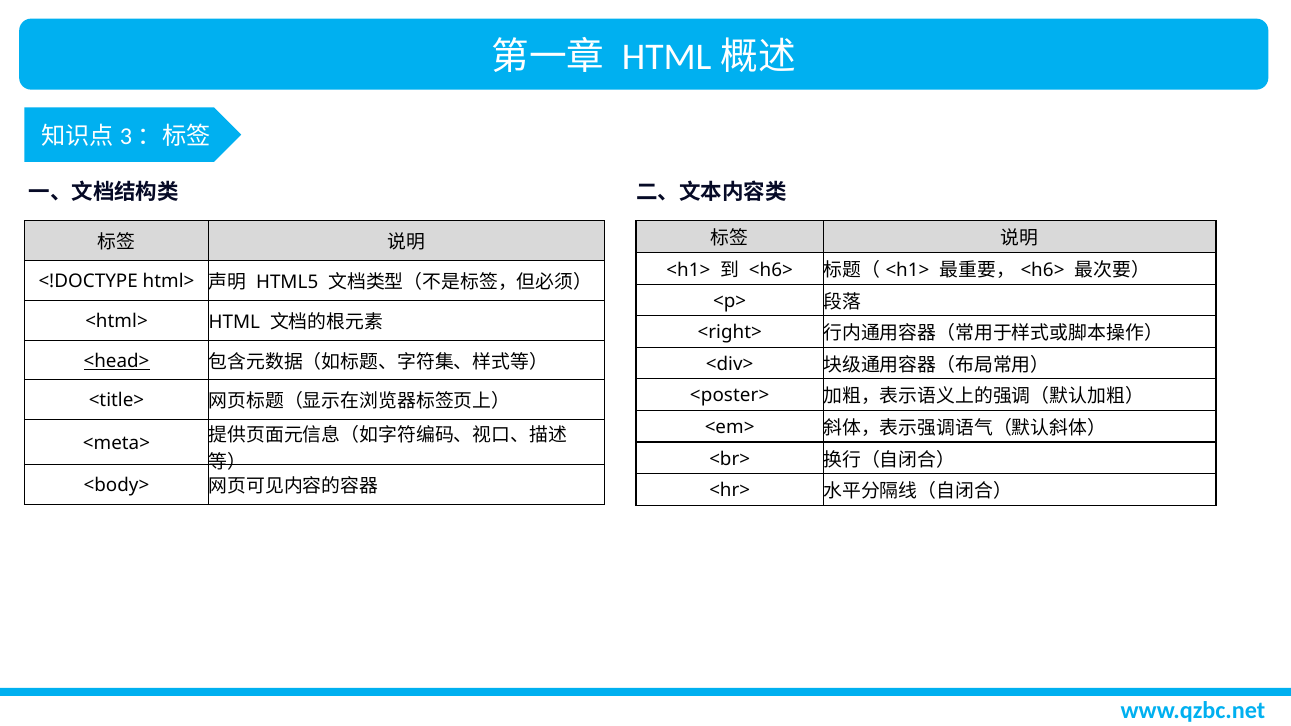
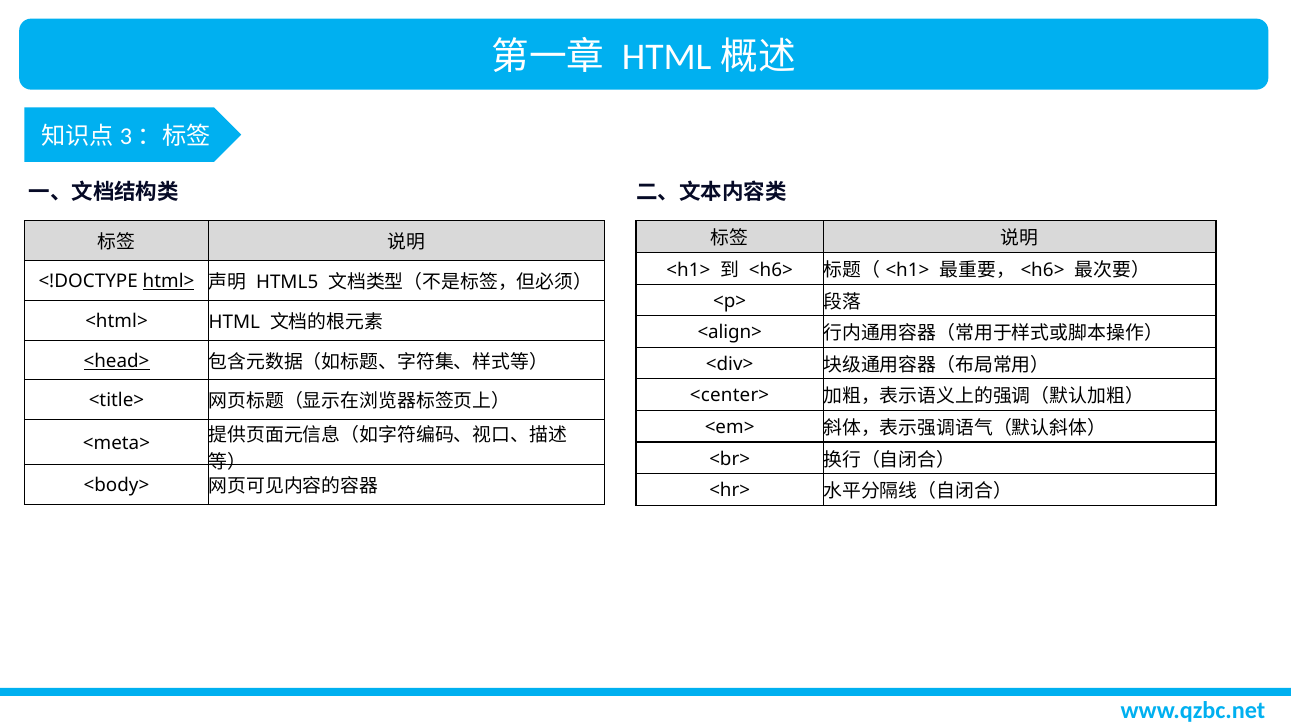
html> underline: none -> present (169, 282)
<right>: <right> -> <align> (730, 333)
<poster>: <poster> -> <center> (730, 396)
